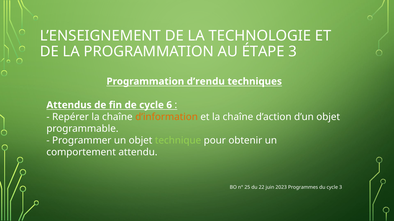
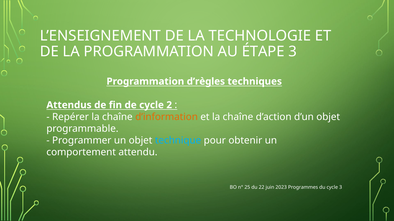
d’rendu: d’rendu -> d’règles (206, 82)
6: 6 -> 2 (169, 105)
technique colour: light green -> light blue (178, 141)
